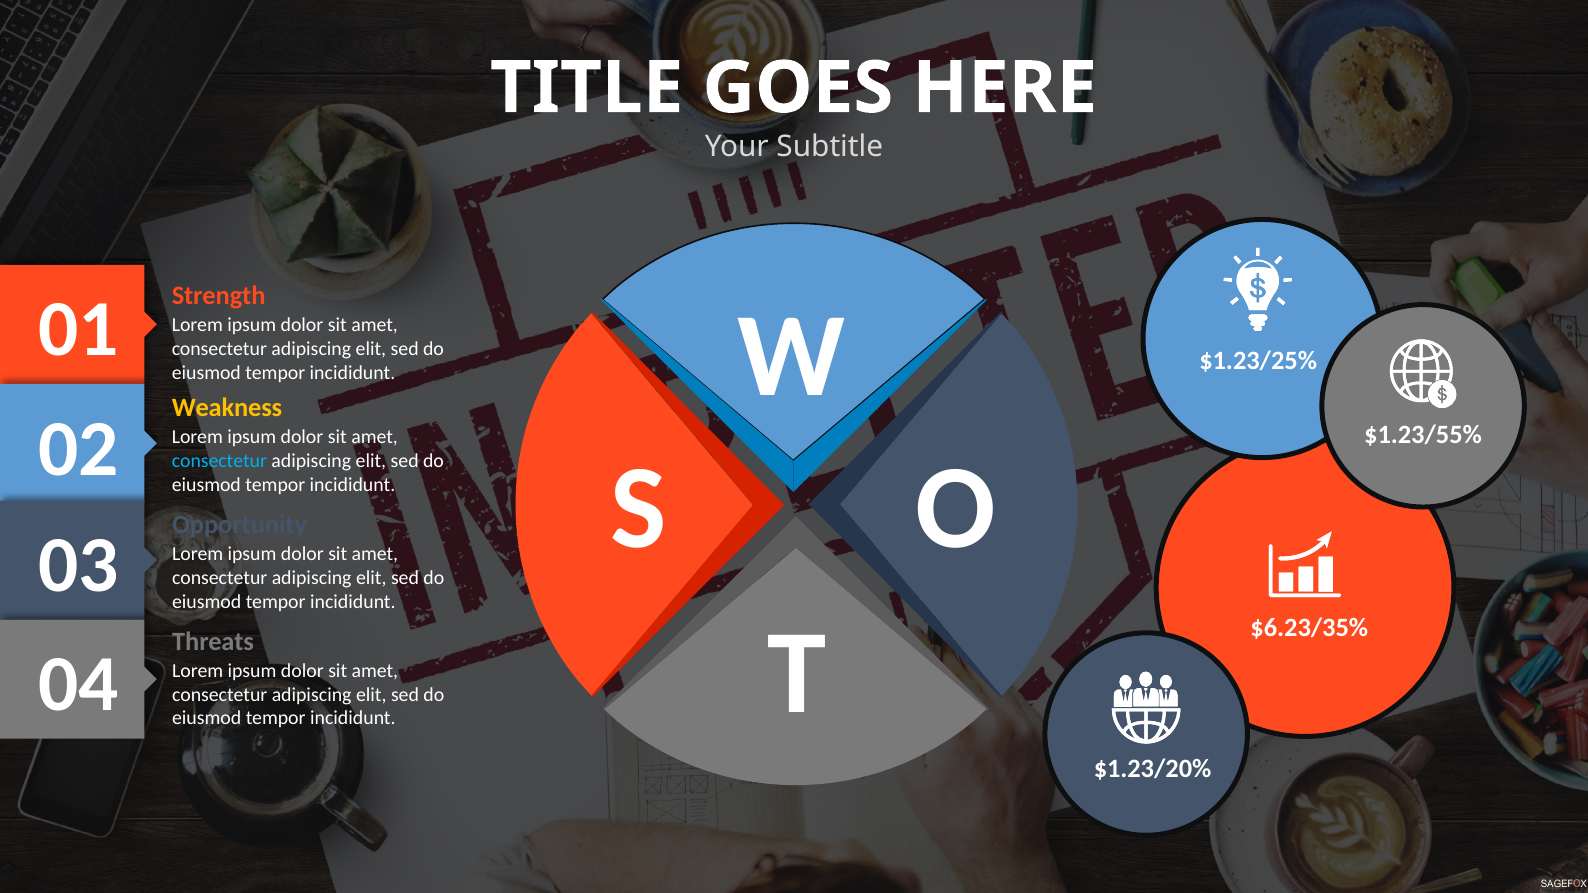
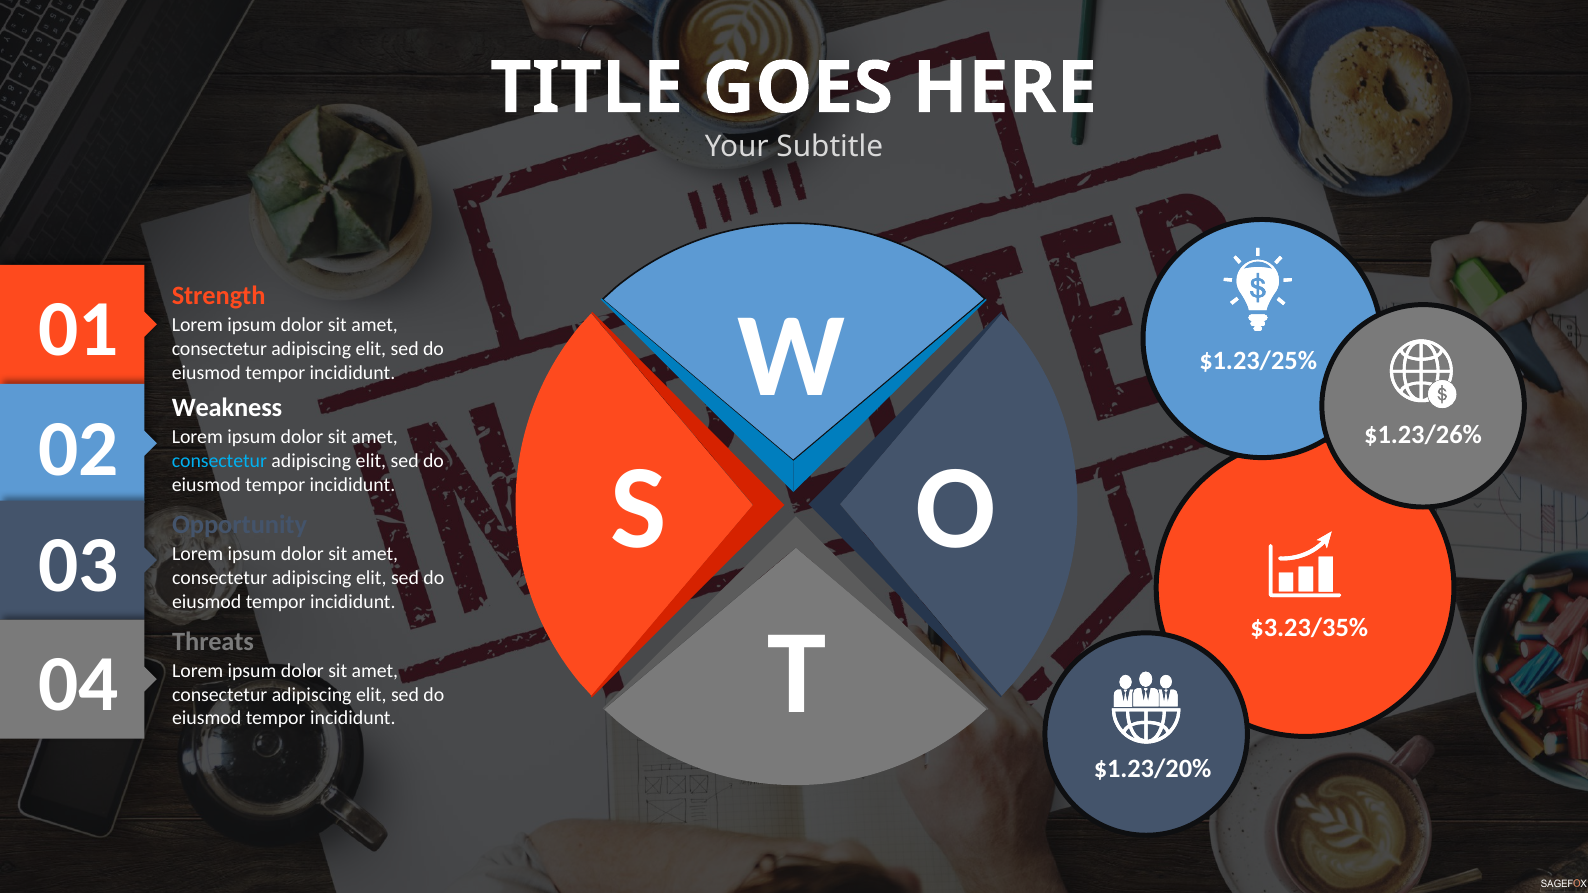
Weakness colour: yellow -> white (227, 408)
$1.23/55%: $1.23/55% -> $1.23/26% (1423, 435)
$6.23/35%: $6.23/35% -> $3.23/35% (1309, 628)
